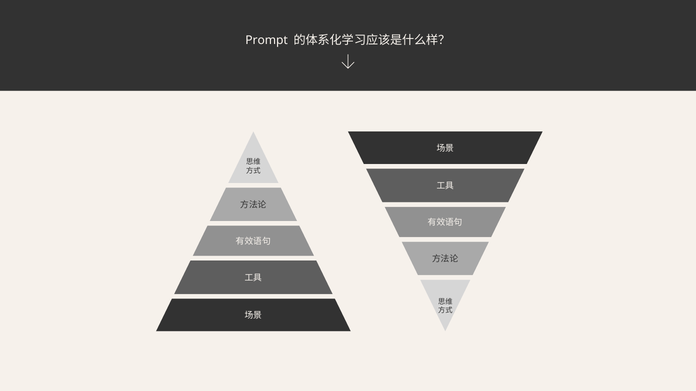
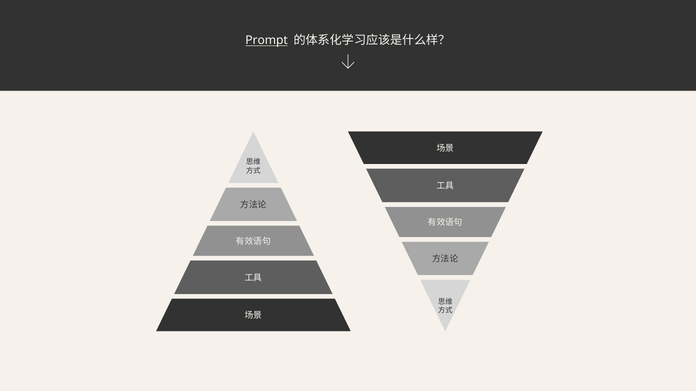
Prompt underline: none -> present (267, 41)
